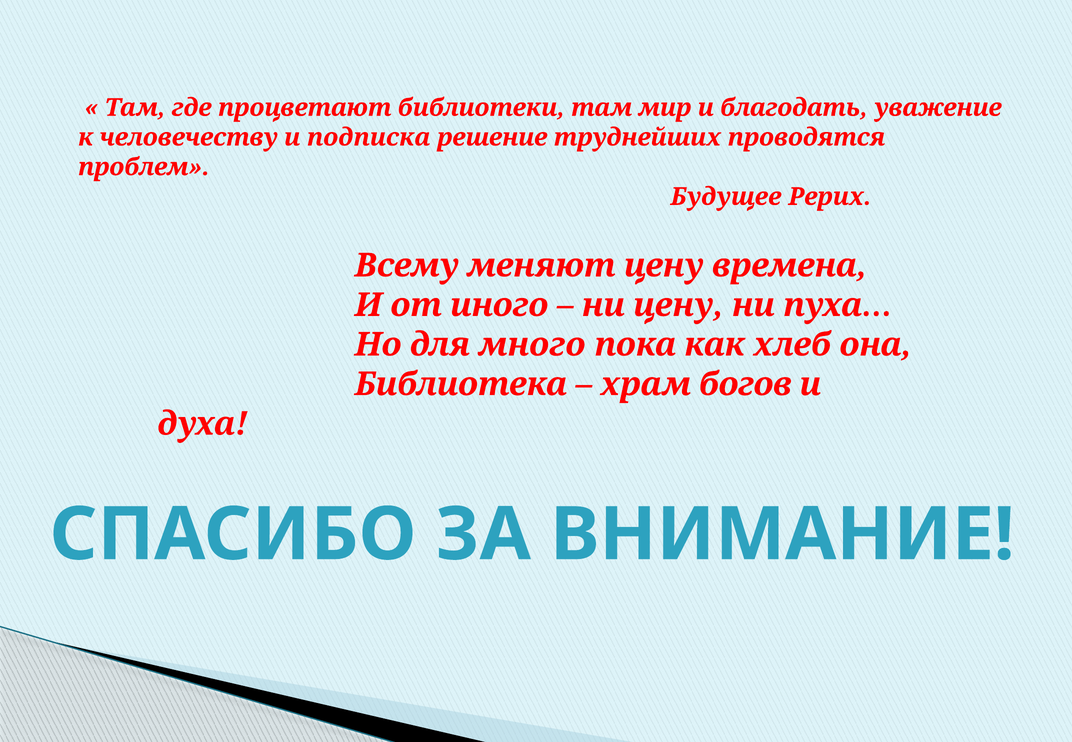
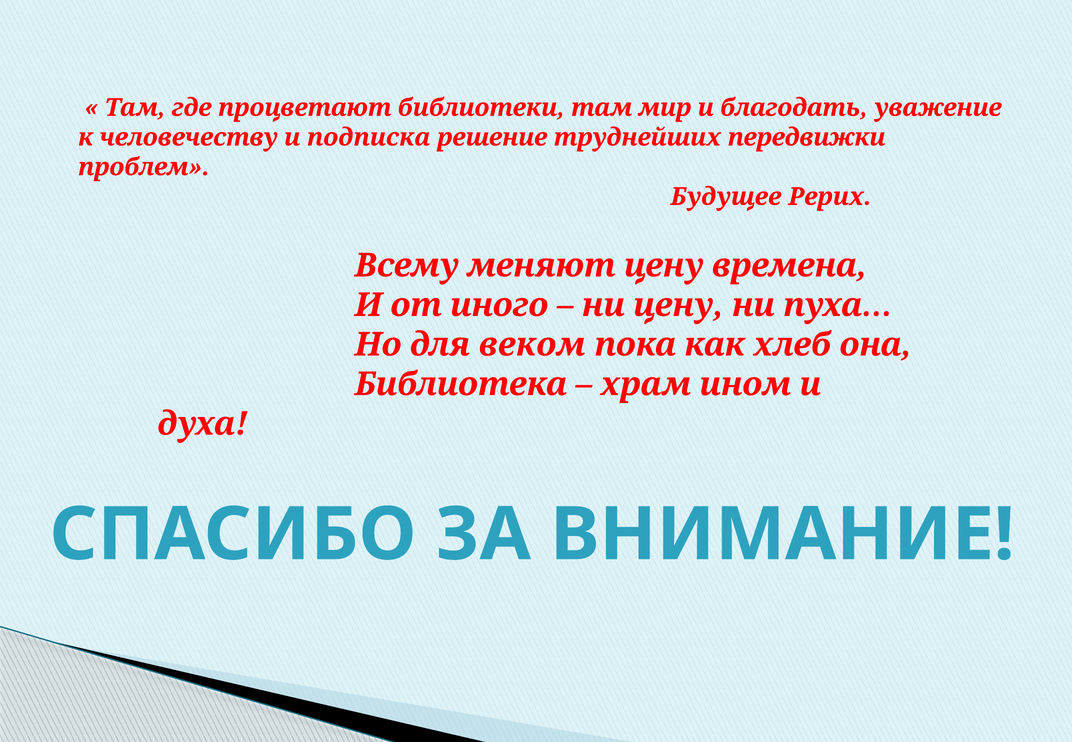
проводятся: проводятся -> передвижки (807, 137)
много: много -> веком (532, 345)
богов: богов -> ином (745, 384)
